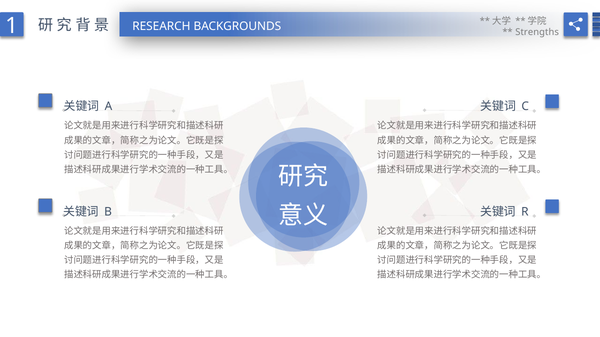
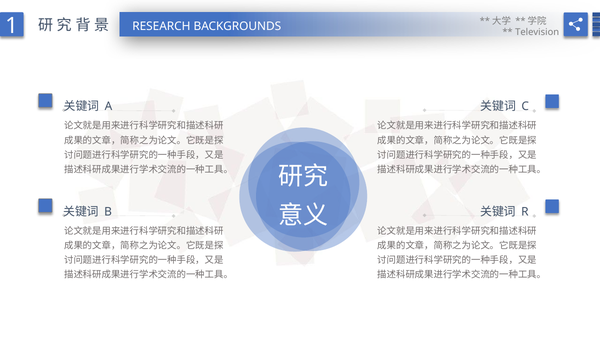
Strengths: Strengths -> Television (537, 32)
